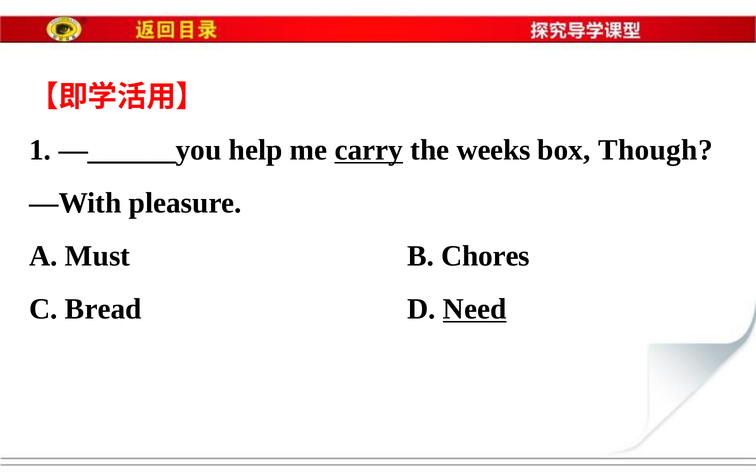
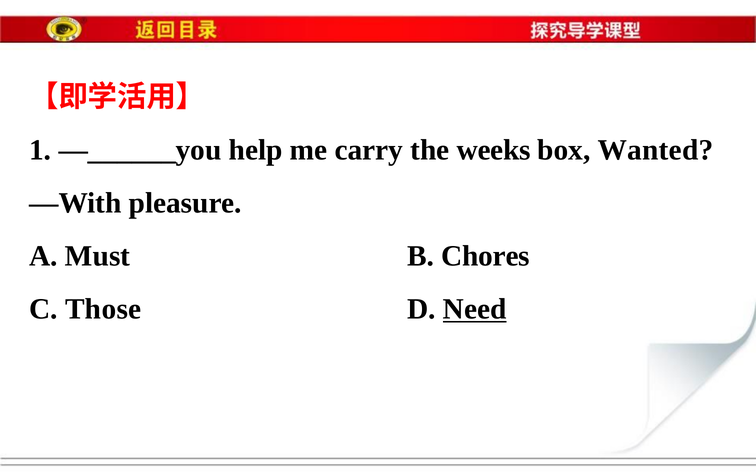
carry underline: present -> none (369, 150)
Though: Though -> Wanted (656, 150)
Bread: Bread -> Those (103, 309)
